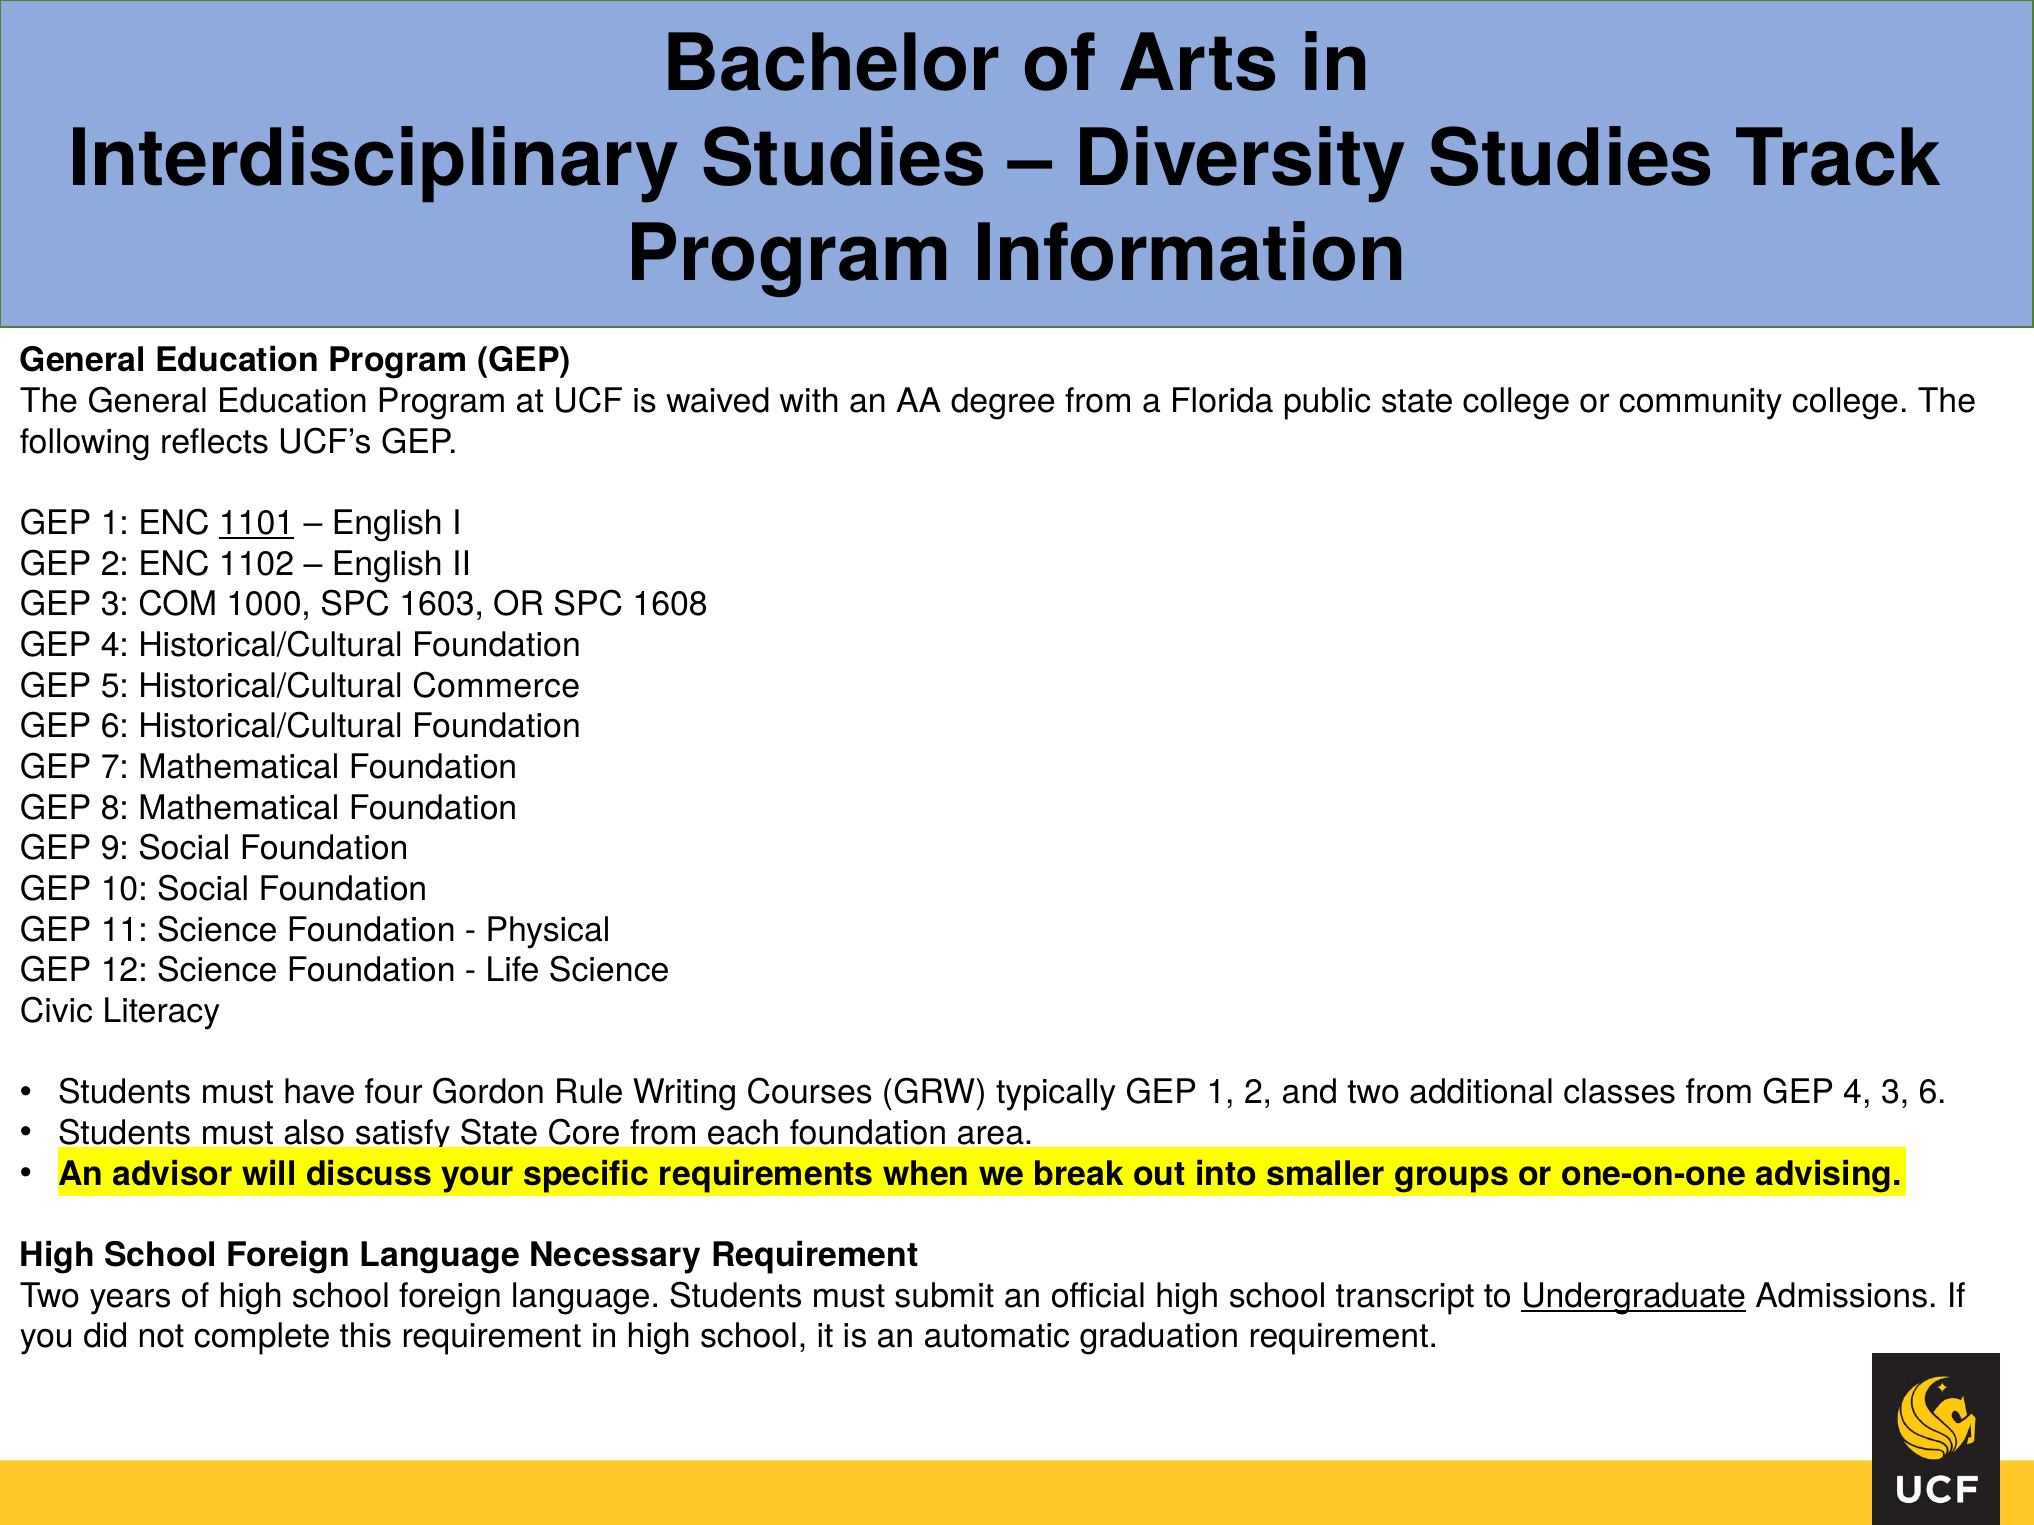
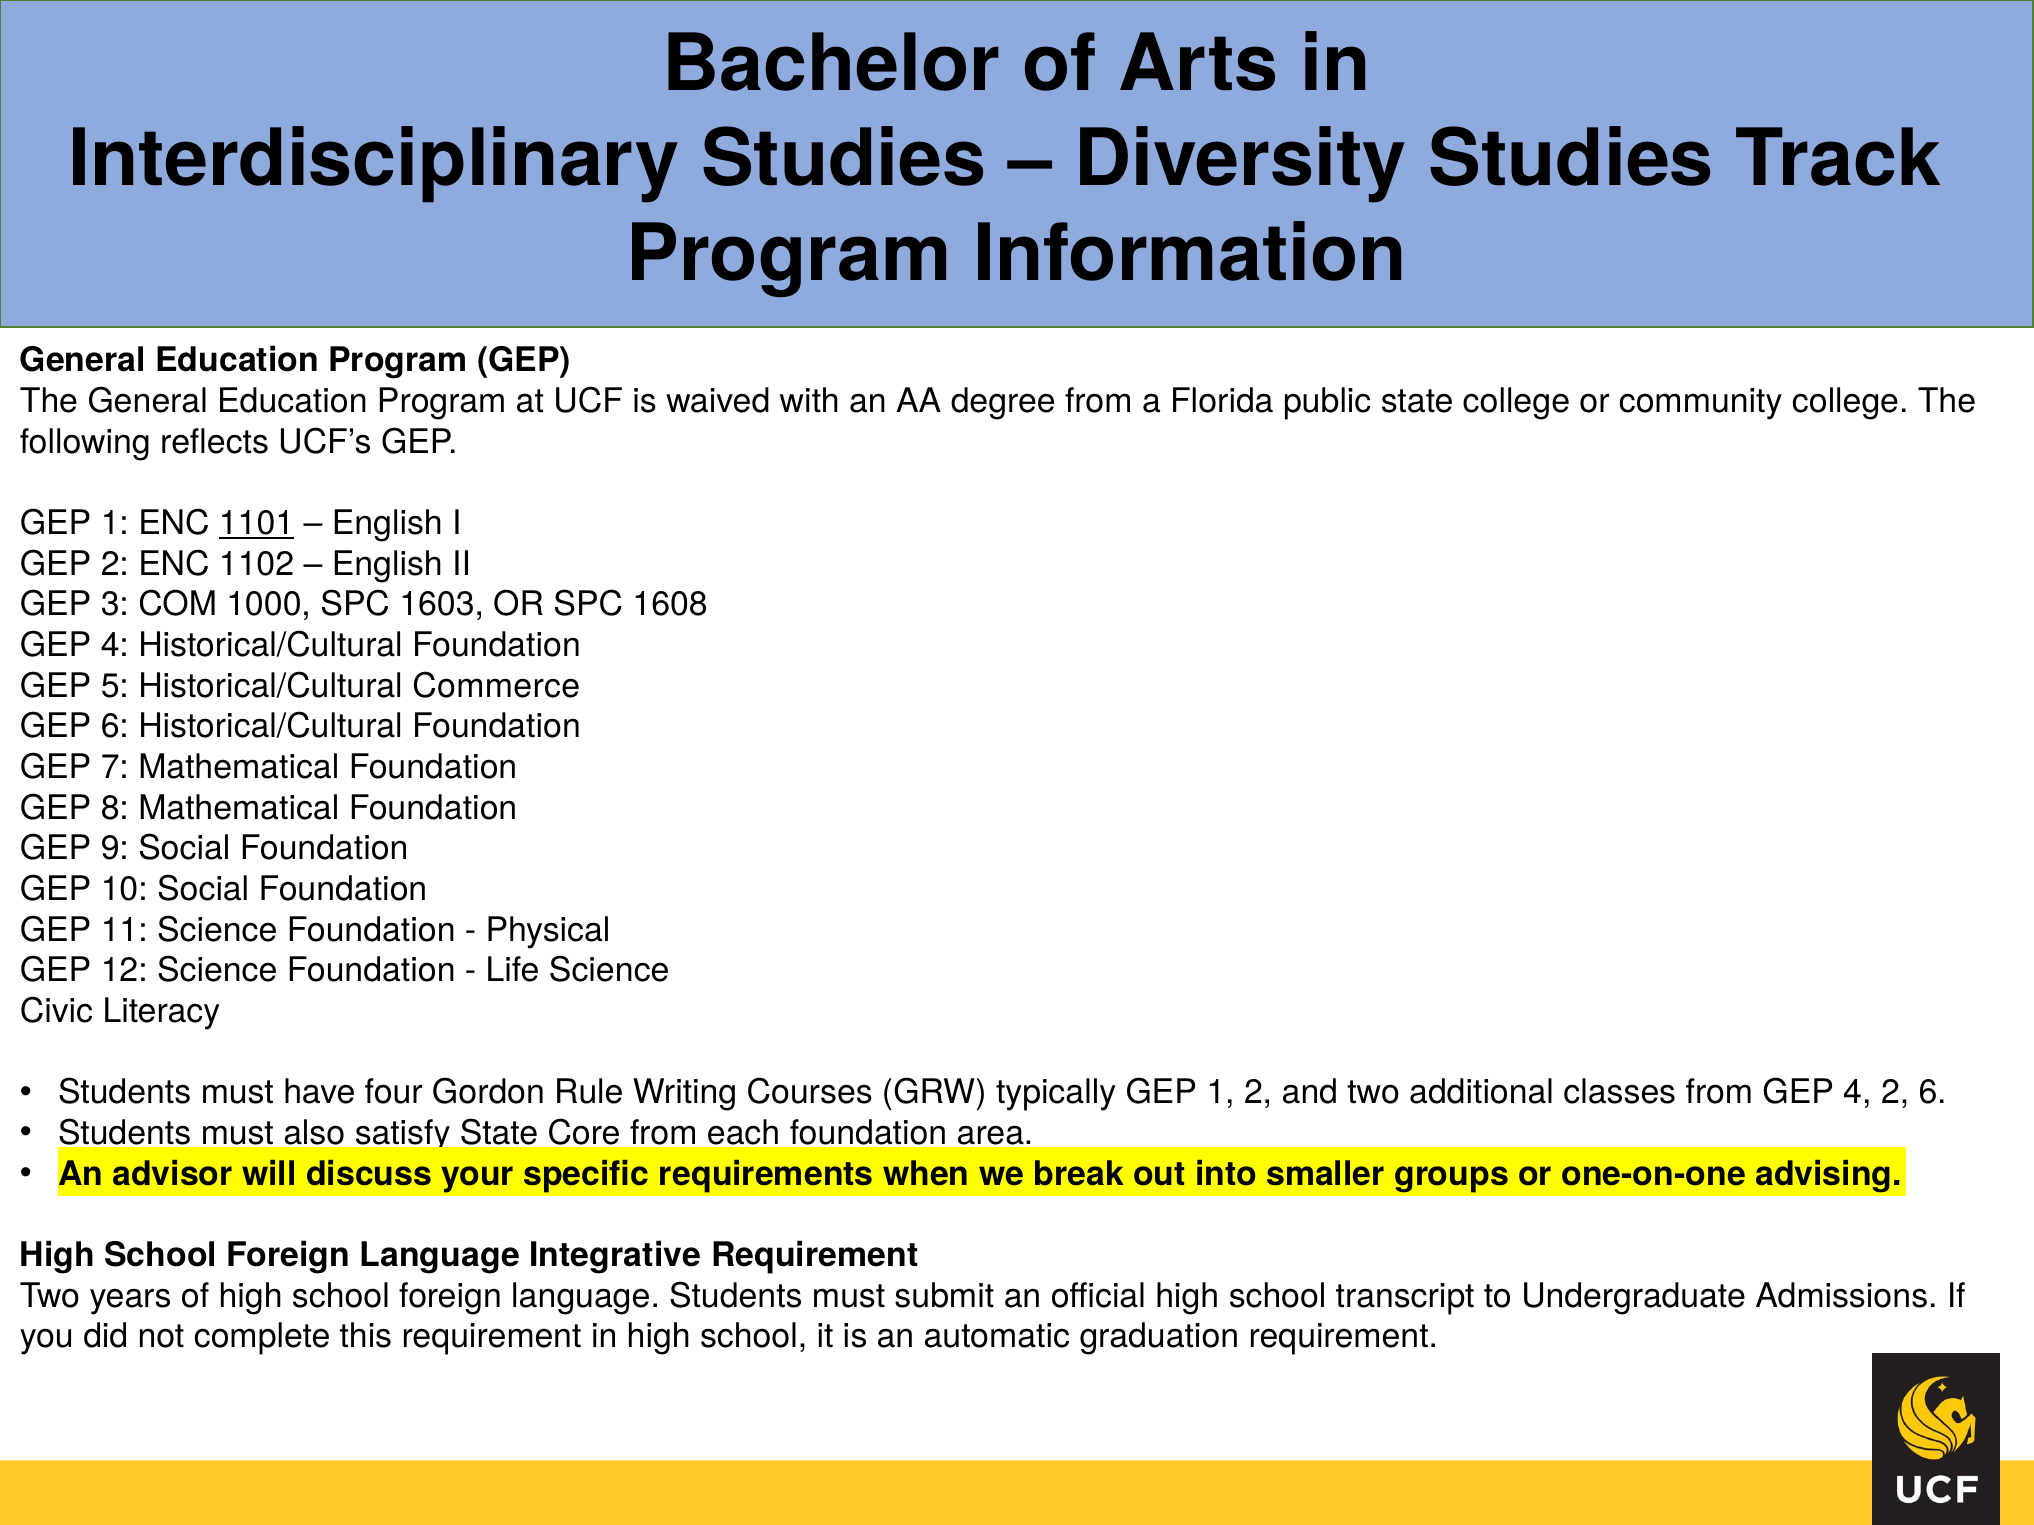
4 3: 3 -> 2 (1895, 1093)
Necessary: Necessary -> Integrative (615, 1256)
Undergraduate underline: present -> none (1634, 1297)
